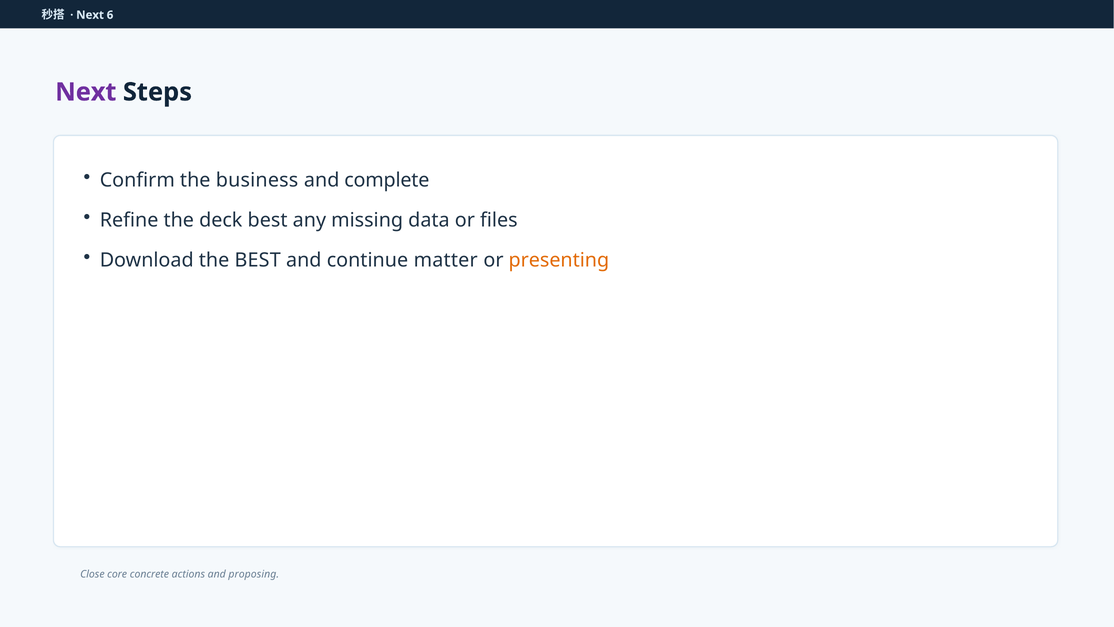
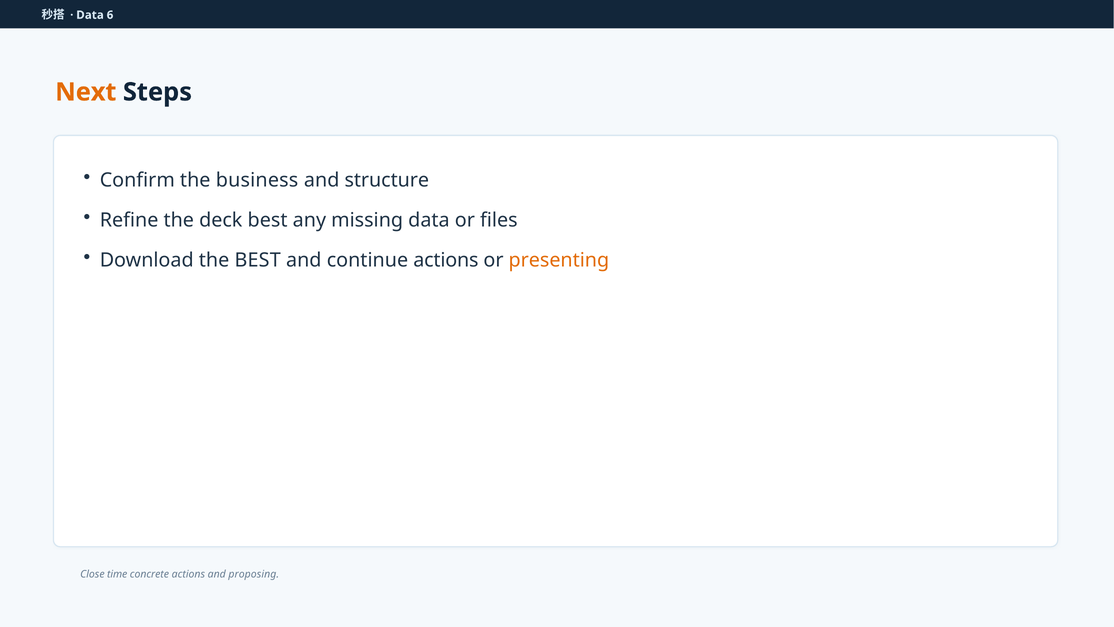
Next: Next -> Data (90, 15)
Next colour: purple -> orange (86, 92)
complete: complete -> structure (387, 180)
continue matter: matter -> actions (446, 260)
core: core -> time (117, 574)
